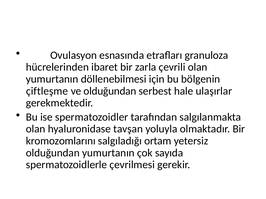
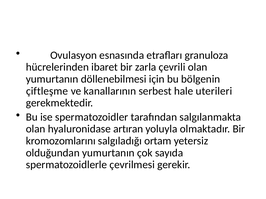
ve olduğundan: olduğundan -> kanallarının (110, 91)
ulaşırlar: ulaşırlar -> uterileri (214, 91)
tavşan: tavşan -> artıran (128, 129)
